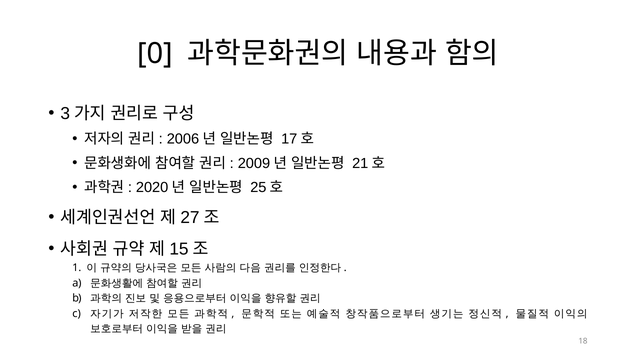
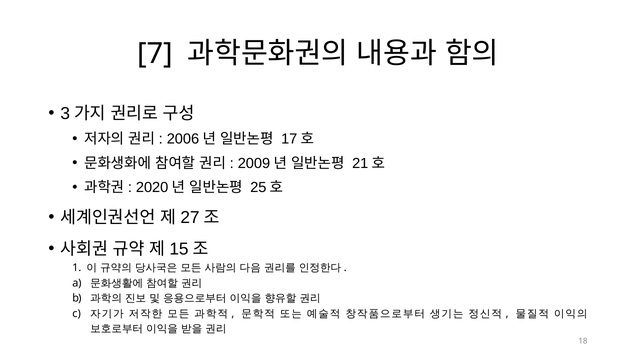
0: 0 -> 7 (155, 53)
